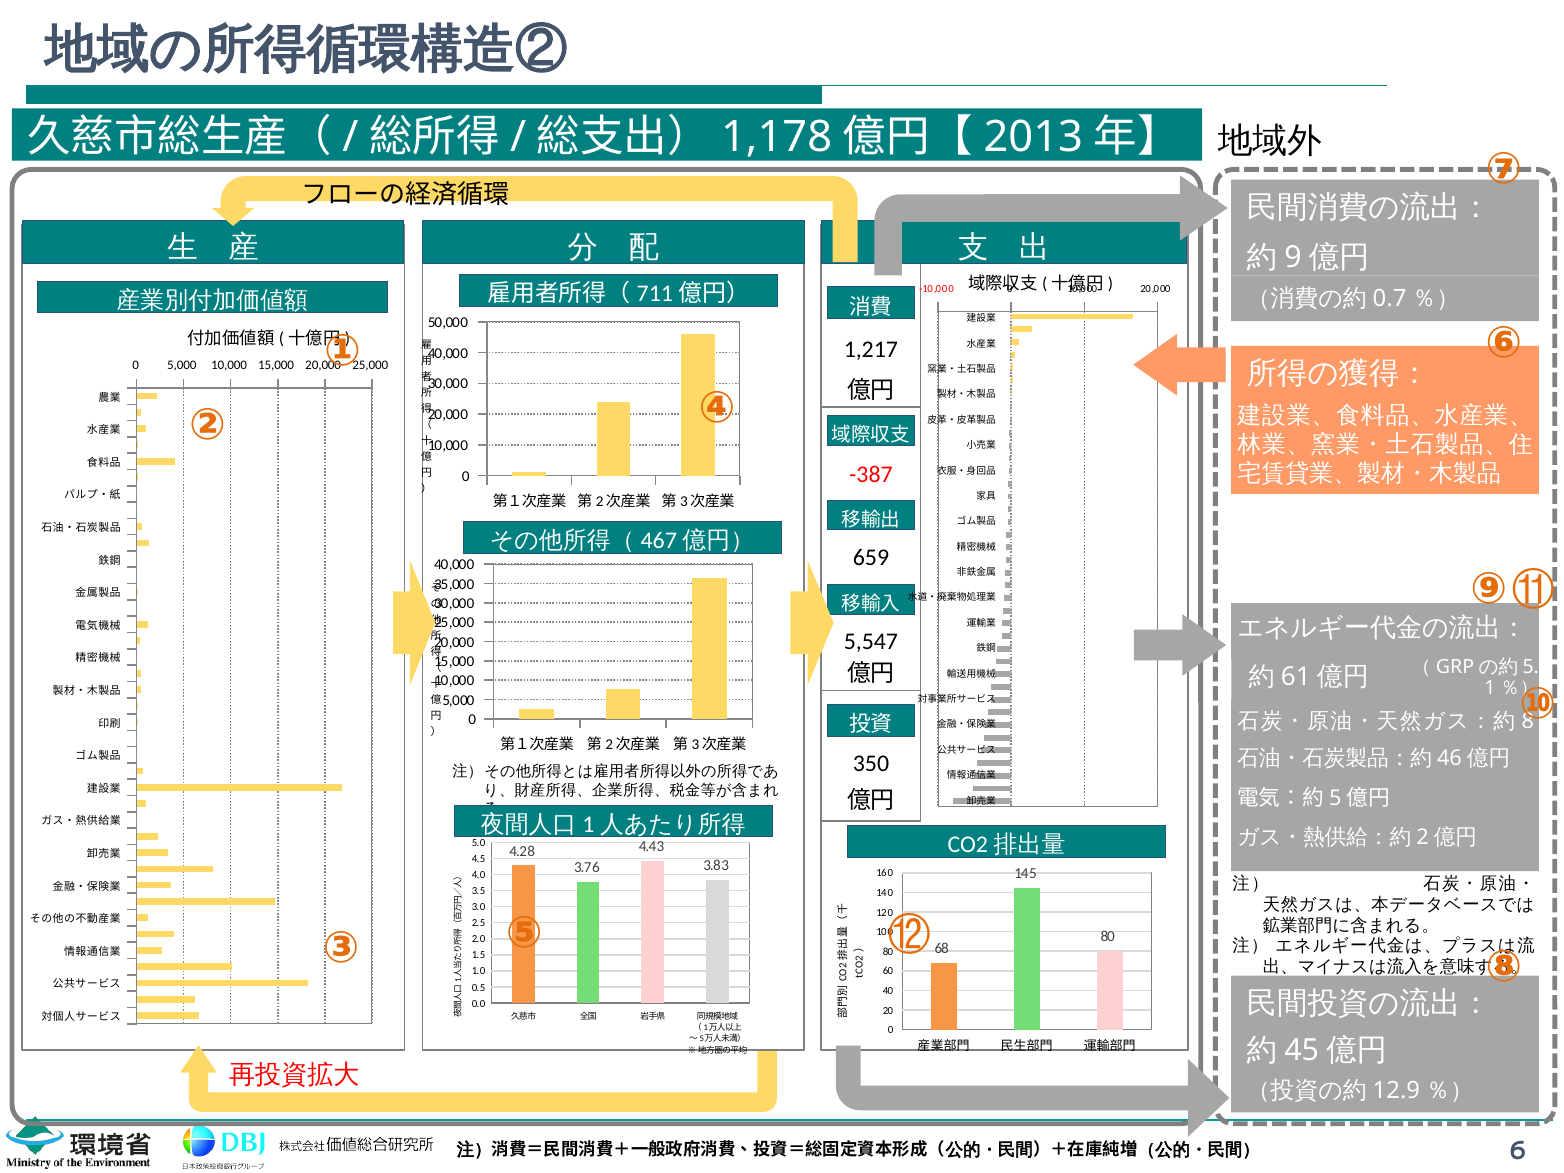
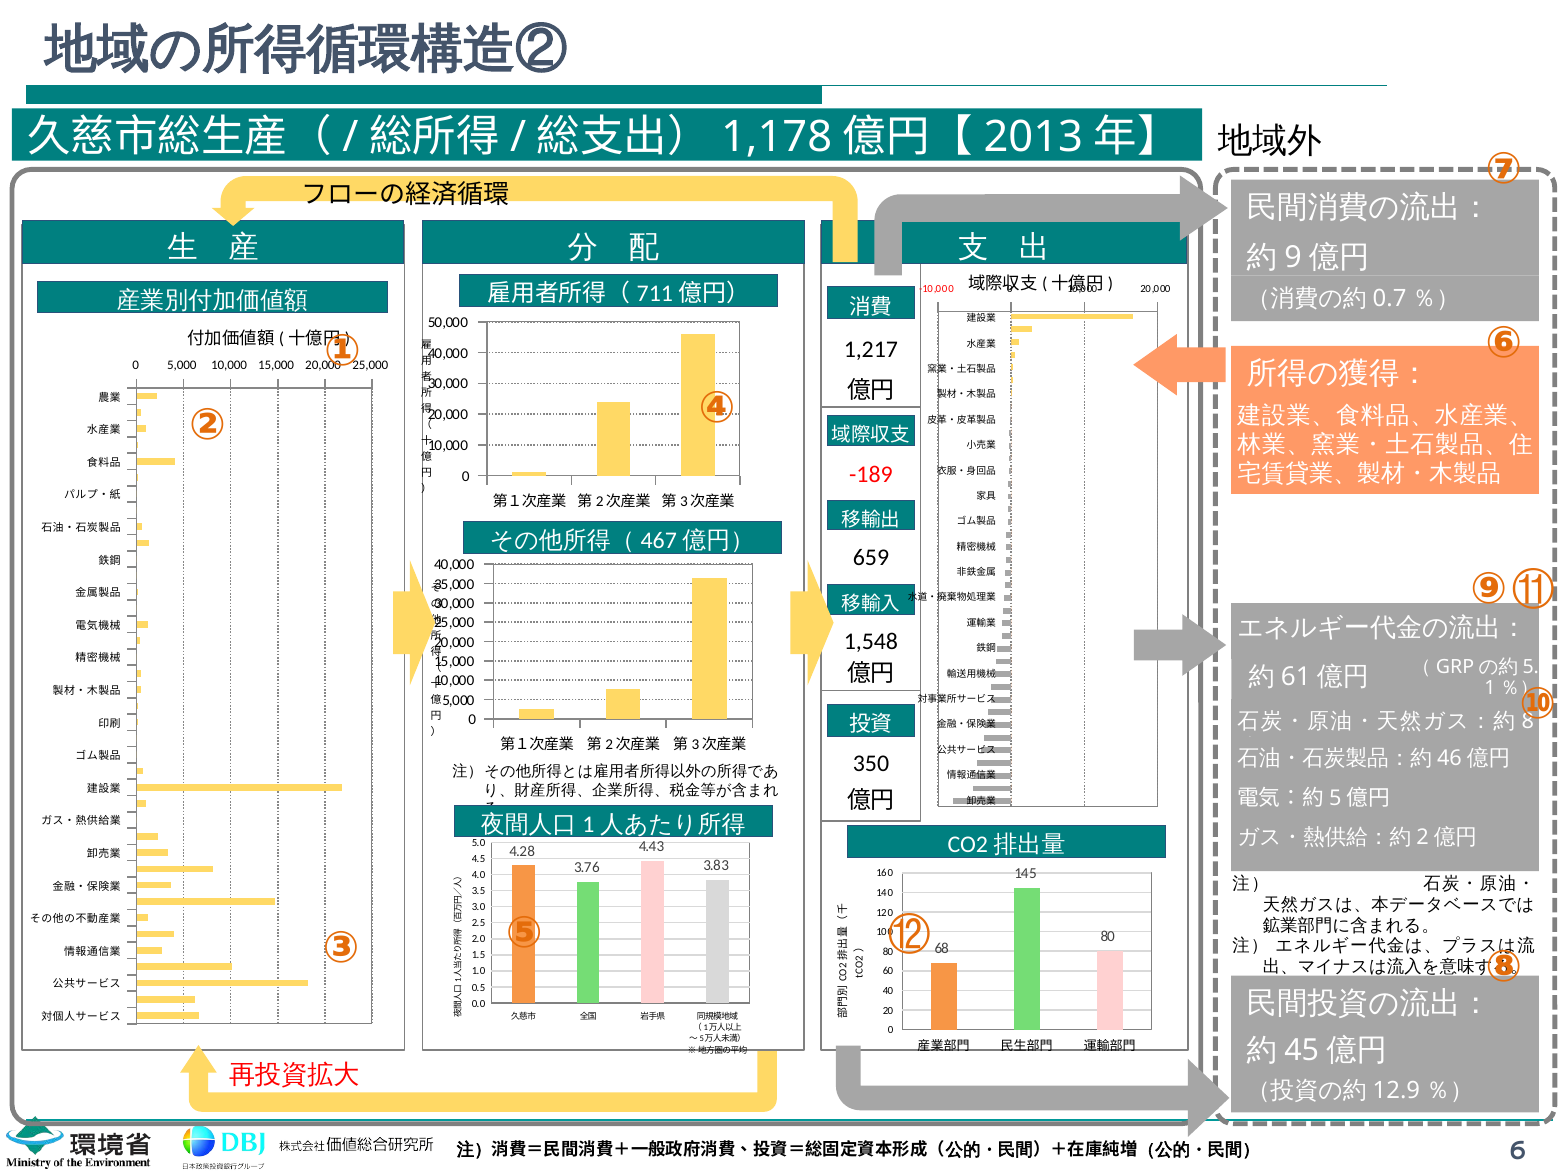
-387: -387 -> -189 (871, 474)
5,547: 5,547 -> 1,548 (871, 642)
